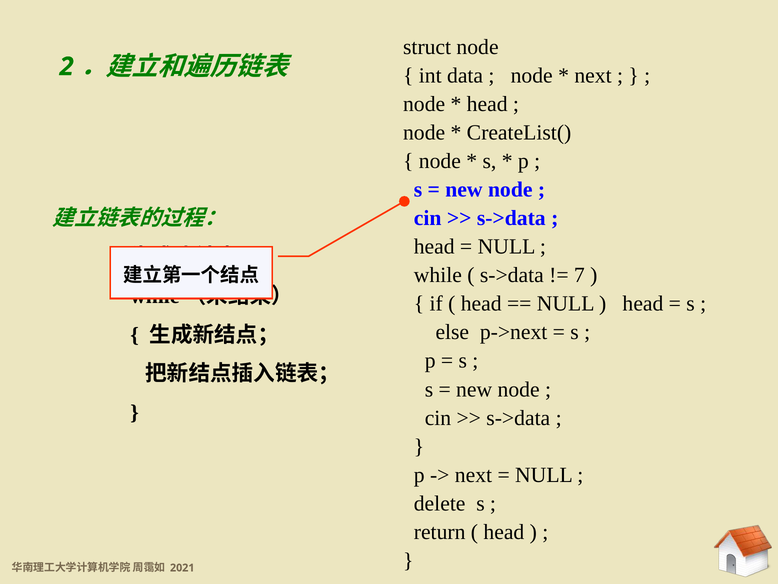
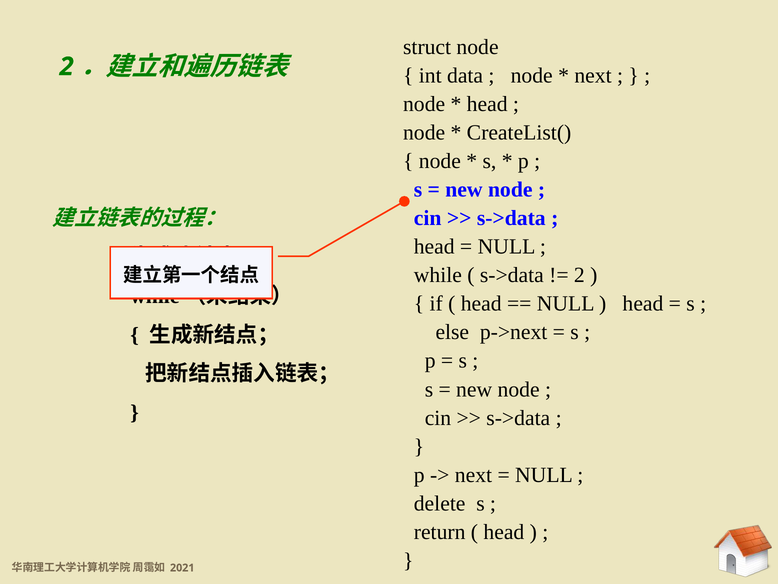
7: 7 -> 2 (579, 275)
